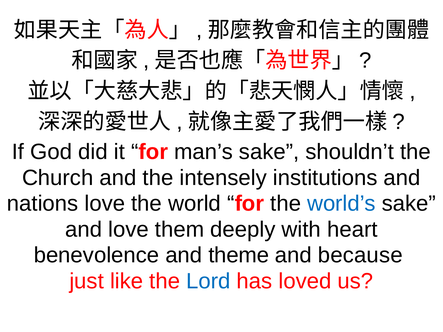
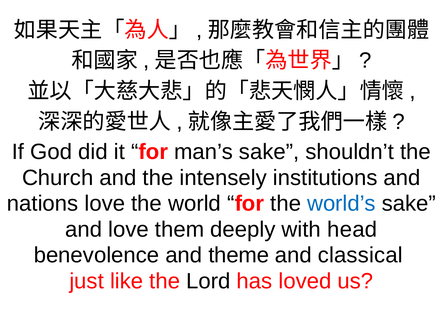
heart: heart -> head (352, 230)
because: because -> classical (360, 256)
Lord colour: blue -> black (208, 281)
